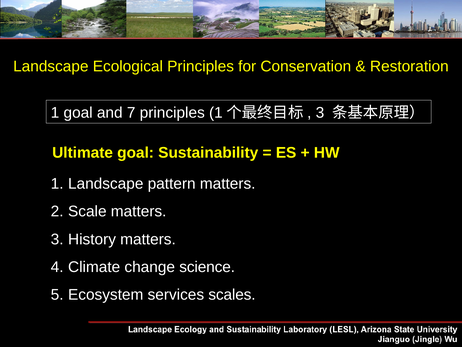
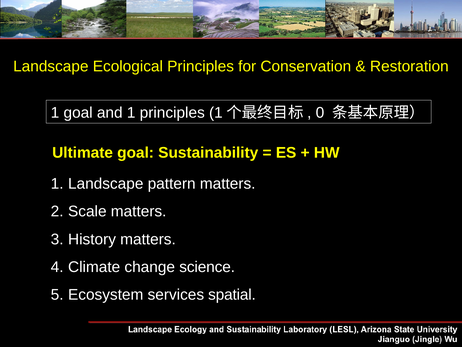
and 7: 7 -> 1 (131, 112)
3: 3 -> 0 (320, 112)
scales: scales -> spatial (232, 294)
